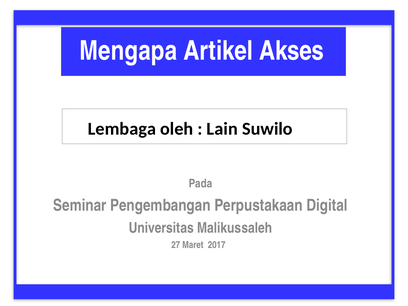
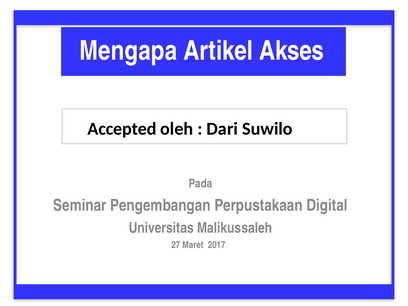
Lembaga: Lembaga -> Accepted (122, 129)
Lain: Lain -> Dari (222, 129)
